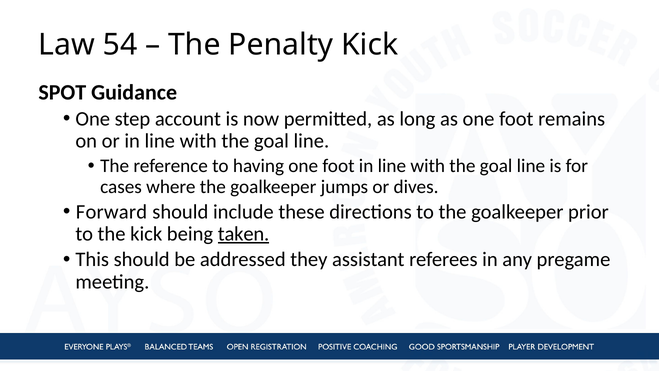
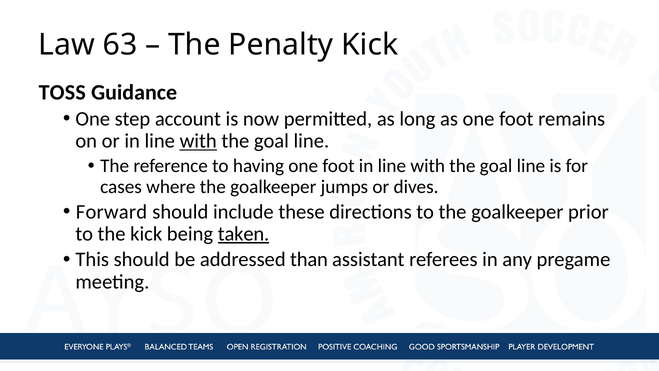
54: 54 -> 63 (120, 45)
SPOT: SPOT -> TOSS (62, 92)
with underline: none -> present (198, 141)
they: they -> than (309, 259)
